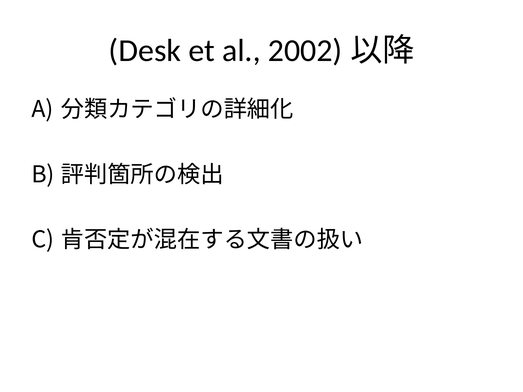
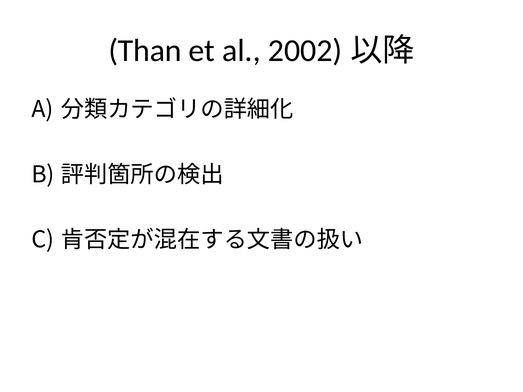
Desk: Desk -> Than (145, 51)
